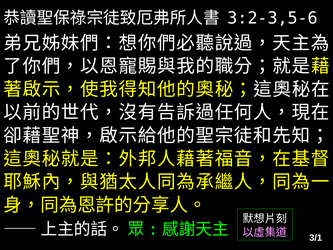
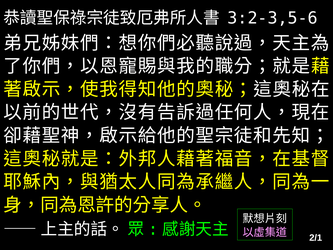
3/1: 3/1 -> 2/1 (316, 238)
